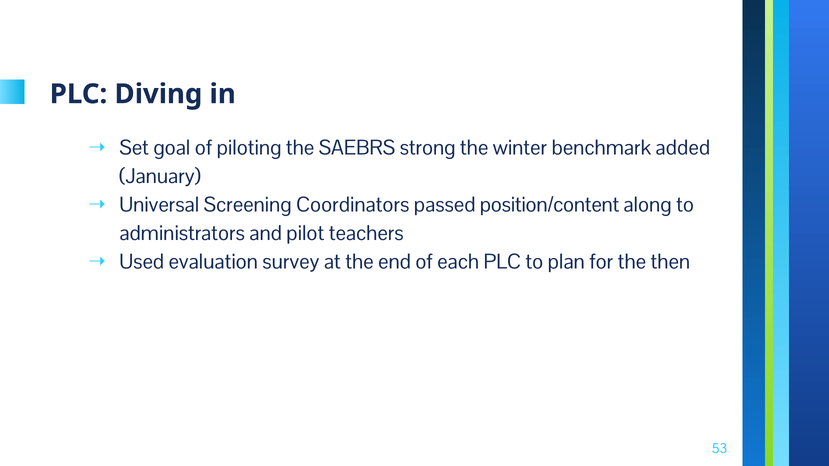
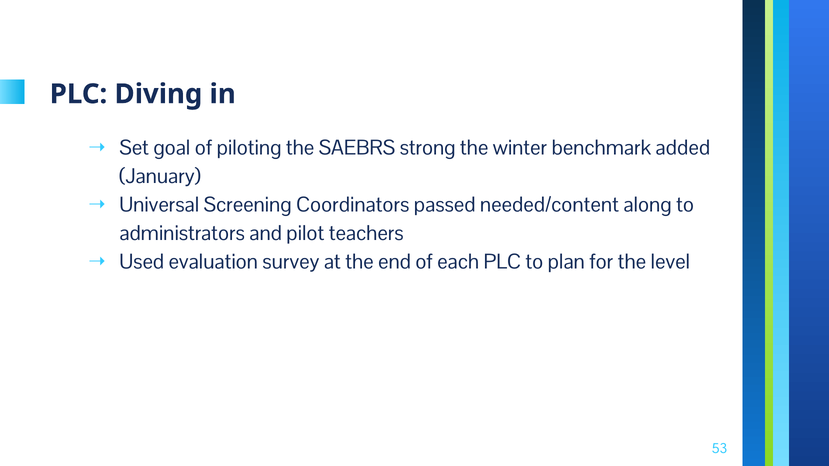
position/content: position/content -> needed/content (549, 205)
then: then -> level (670, 262)
